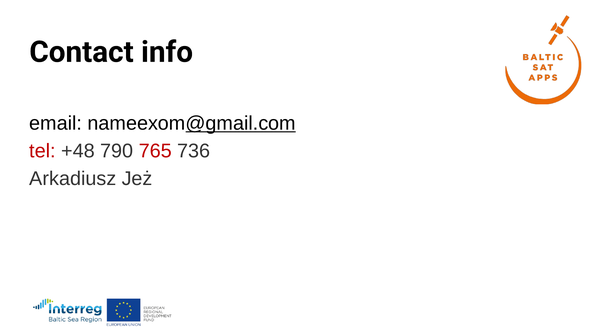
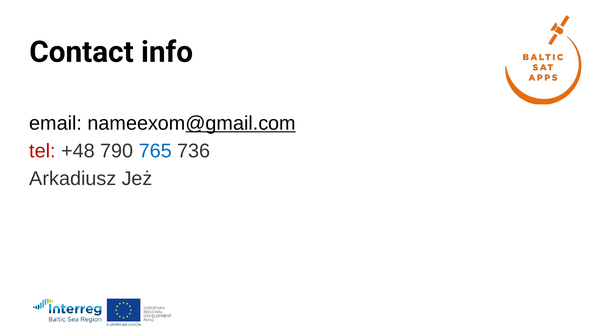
765 colour: red -> blue (155, 151)
